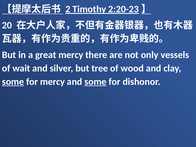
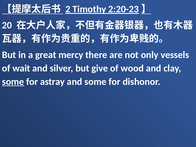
tree: tree -> give (100, 68)
for mercy: mercy -> astray (52, 82)
some underline: present -> none (95, 82)
